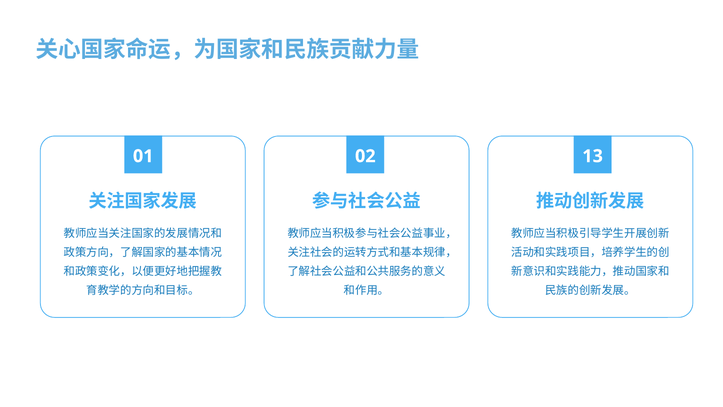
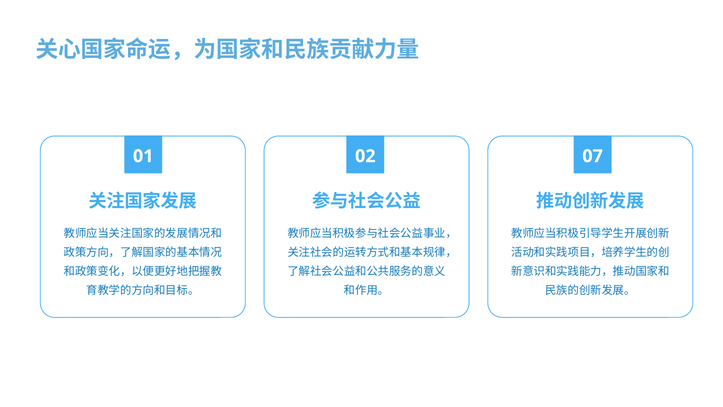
13: 13 -> 07 (593, 156)
